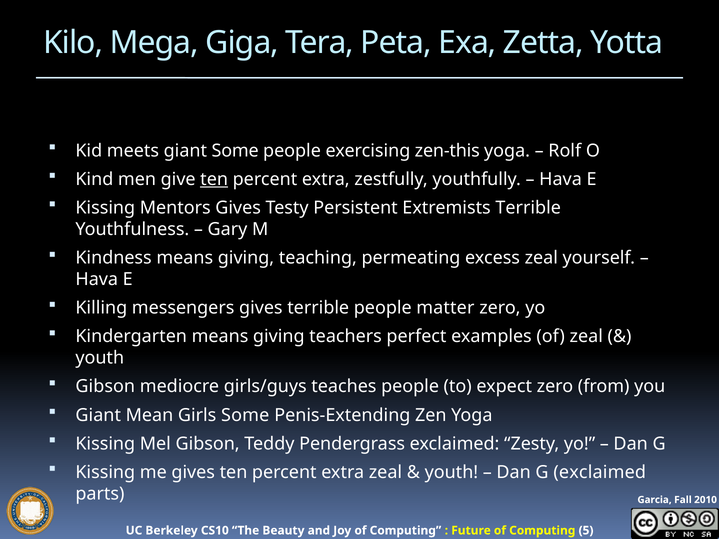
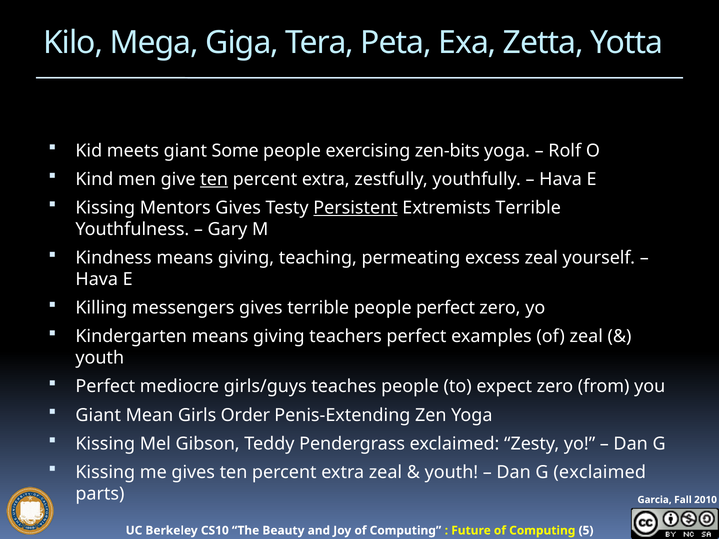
zen-this: zen-this -> zen-bits (447, 151)
Persistent underline: none -> present (356, 208)
people matter: matter -> perfect (446, 308)
Gibson: Gibson -> Perfect (105, 387)
Girls Some: Some -> Order (245, 415)
